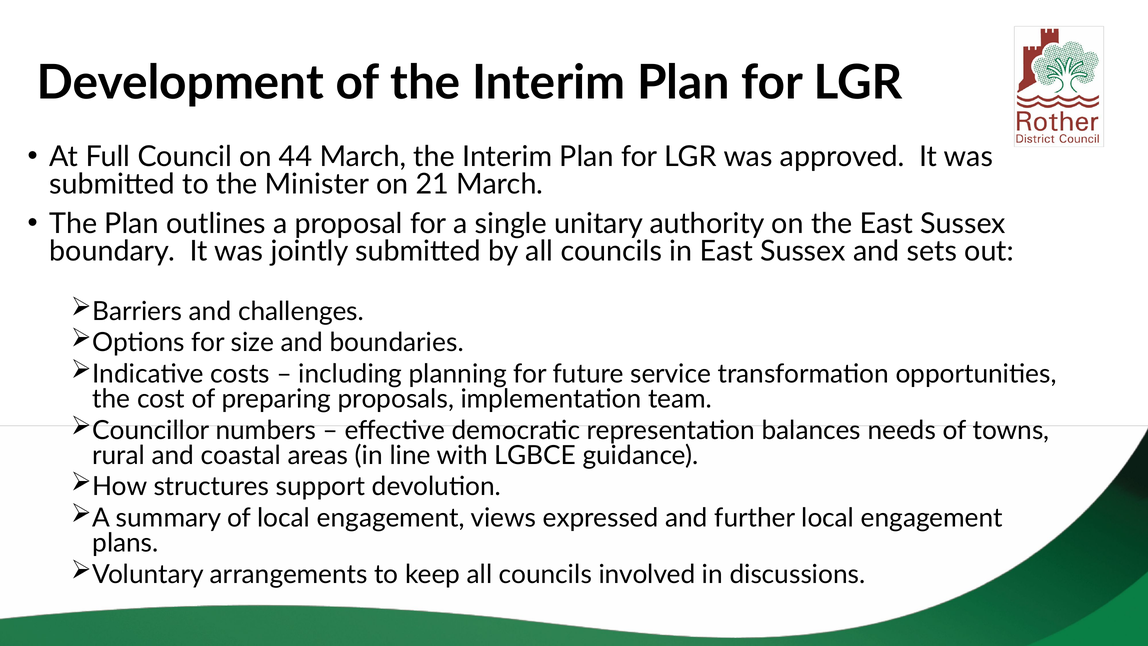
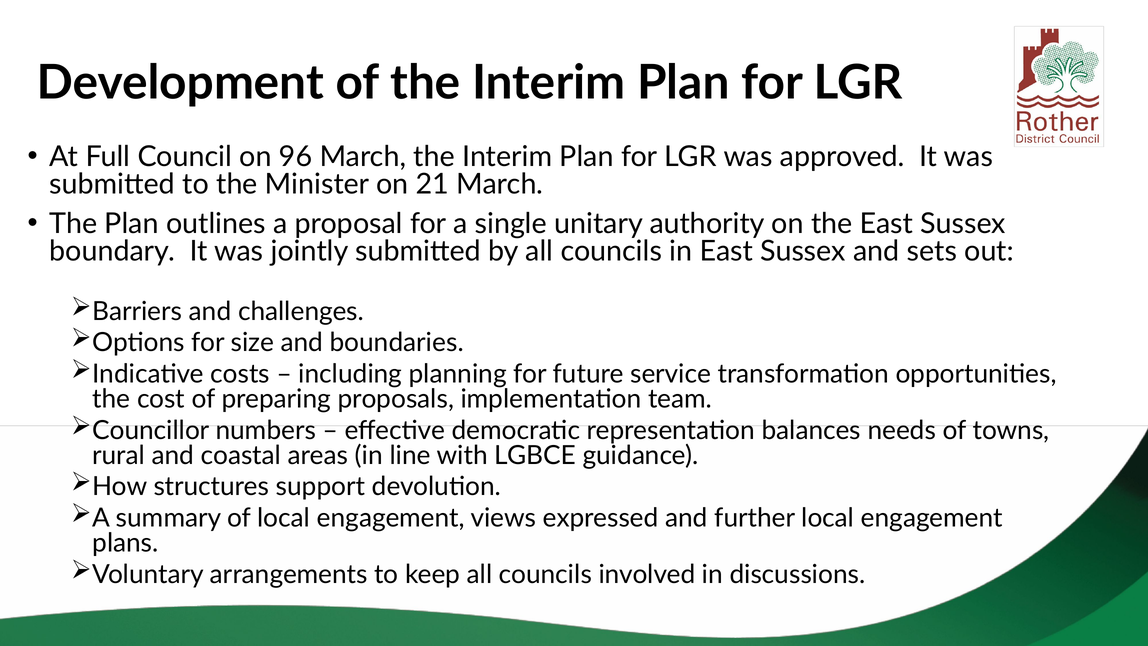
44: 44 -> 96 (296, 157)
